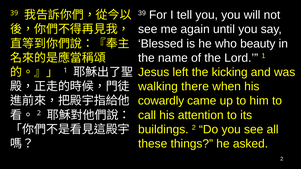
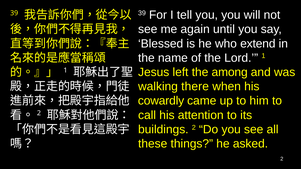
beauty: beauty -> extend (258, 44)
kicking: kicking -> among (230, 72)
